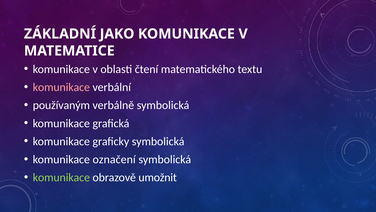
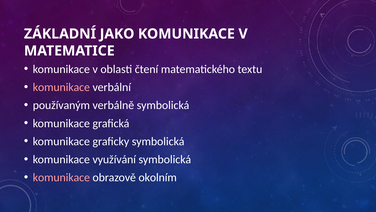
označení: označení -> využívání (114, 159)
komunikace colour: light green -> pink (61, 177)
umožnit: umožnit -> okolním (158, 177)
